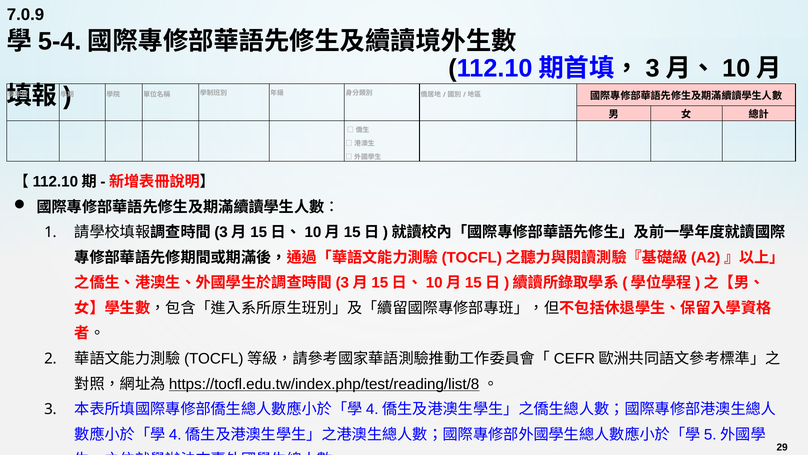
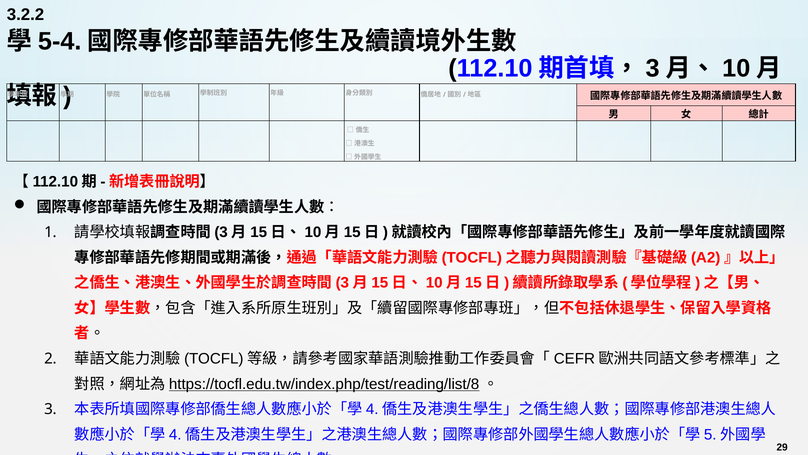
7.0.9: 7.0.9 -> 3.2.2 (25, 15)
